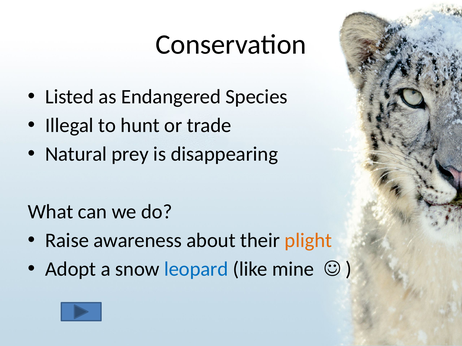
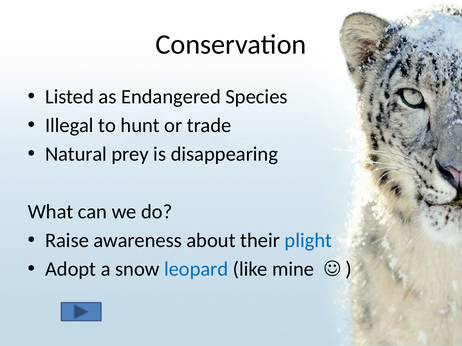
plight colour: orange -> blue (308, 241)
